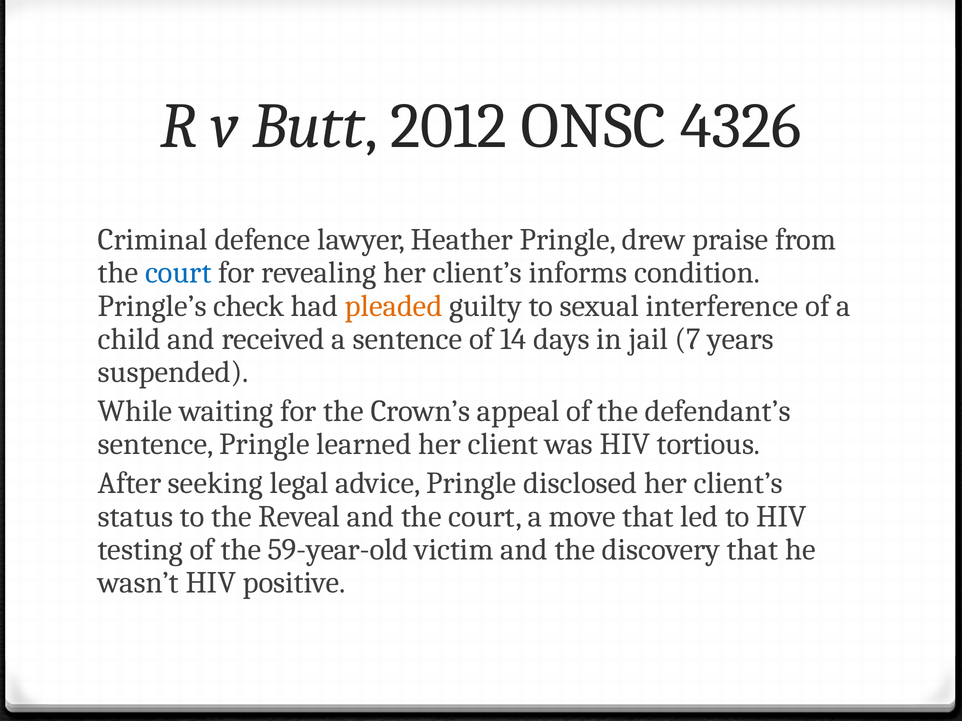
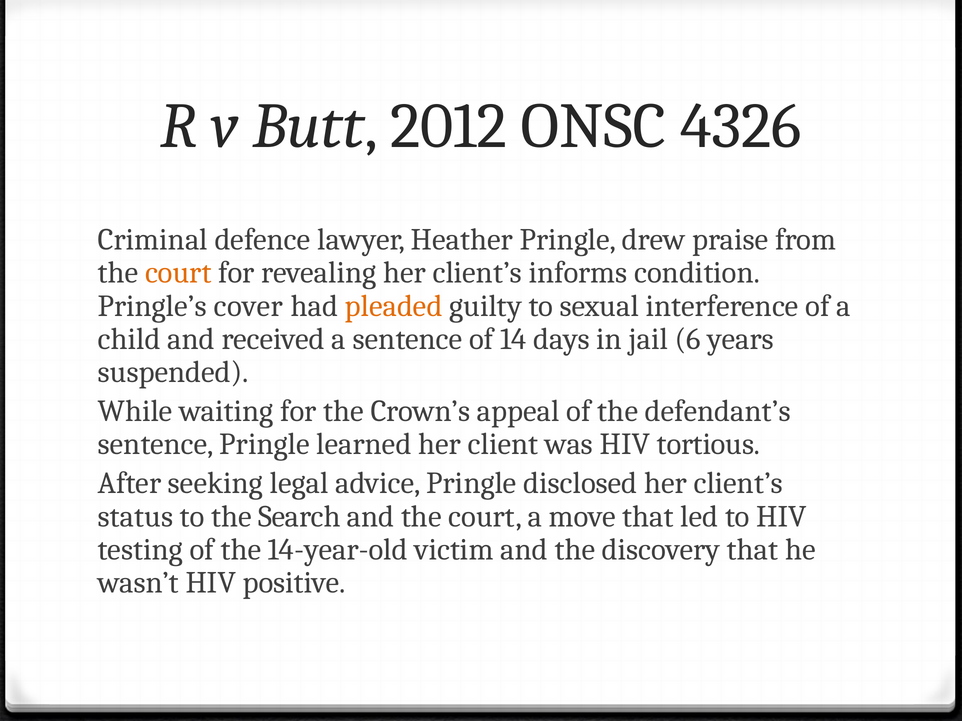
court colour: blue -> orange (178, 273)
check: check -> cover (248, 306)
7: 7 -> 6 (688, 339)
Reveal: Reveal -> Search (299, 517)
59-year-old: 59-year-old -> 14-year-old (338, 550)
